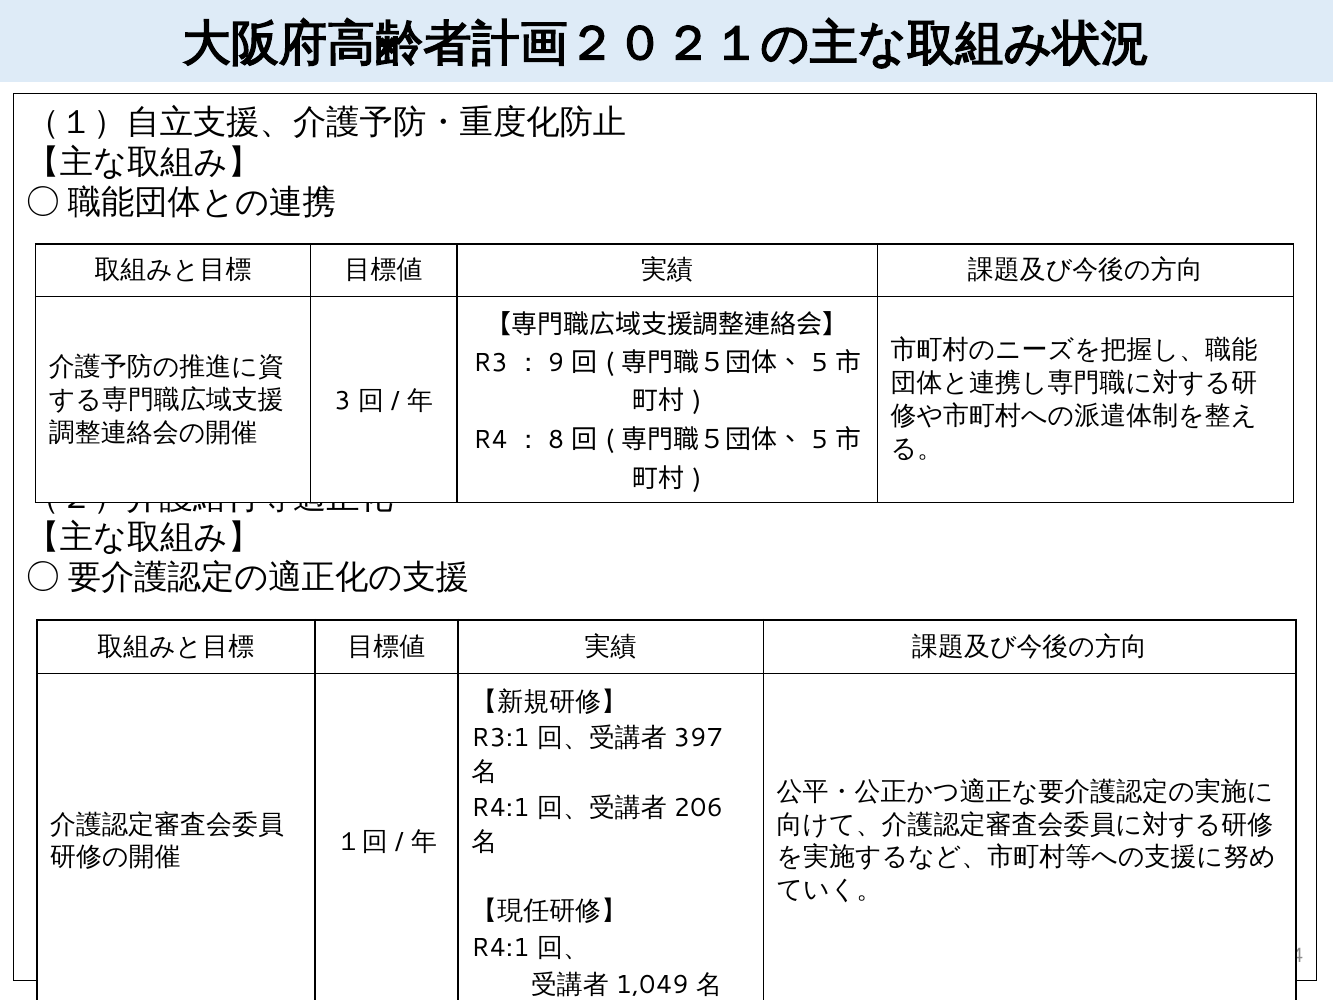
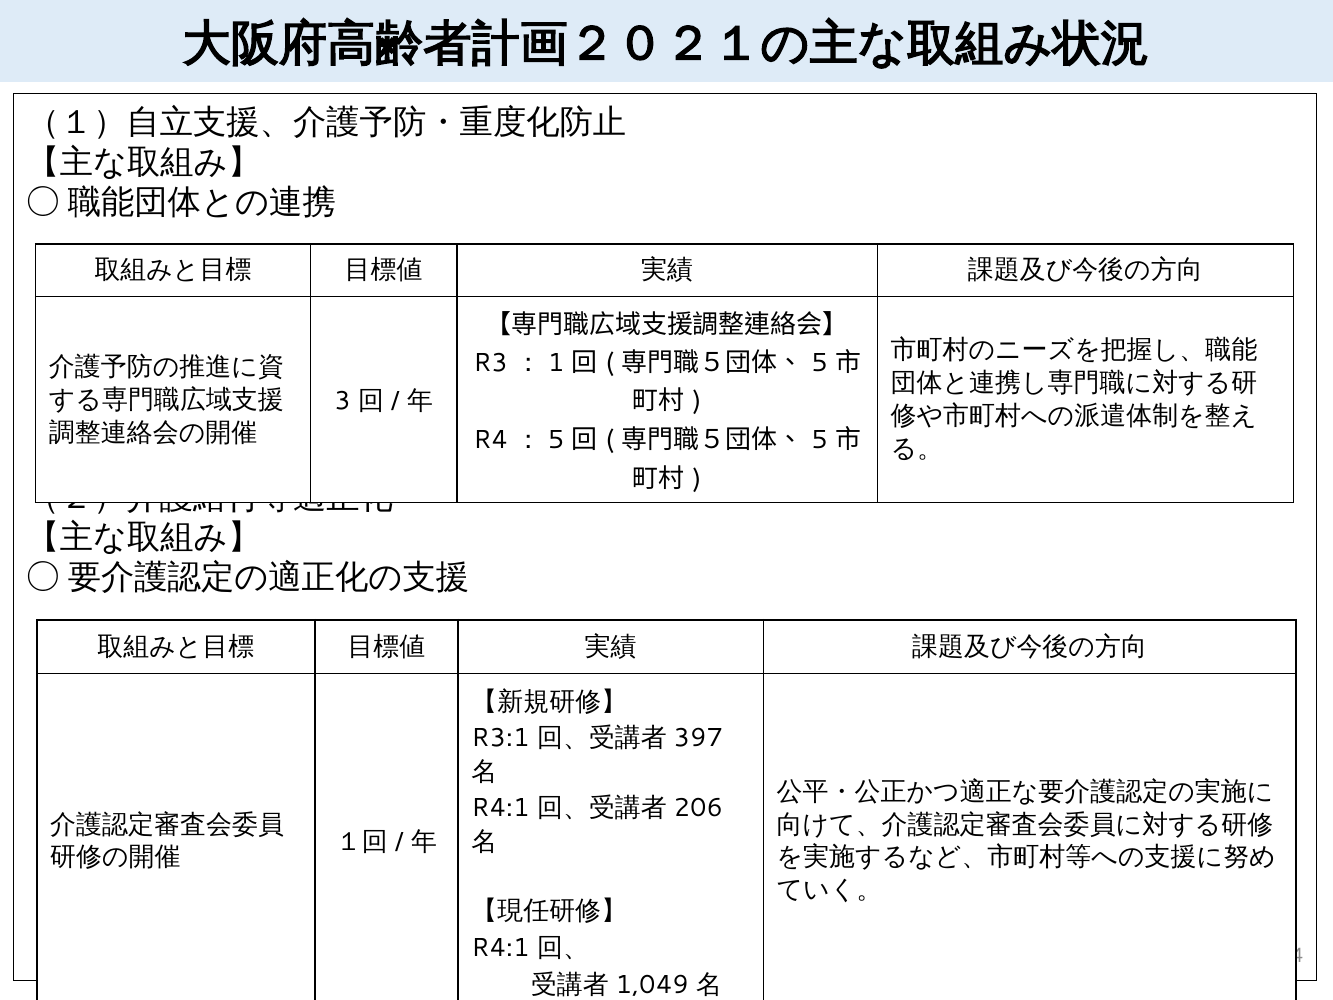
9: 9 -> 1 (556, 363)
8: 8 -> 5 (556, 440)
